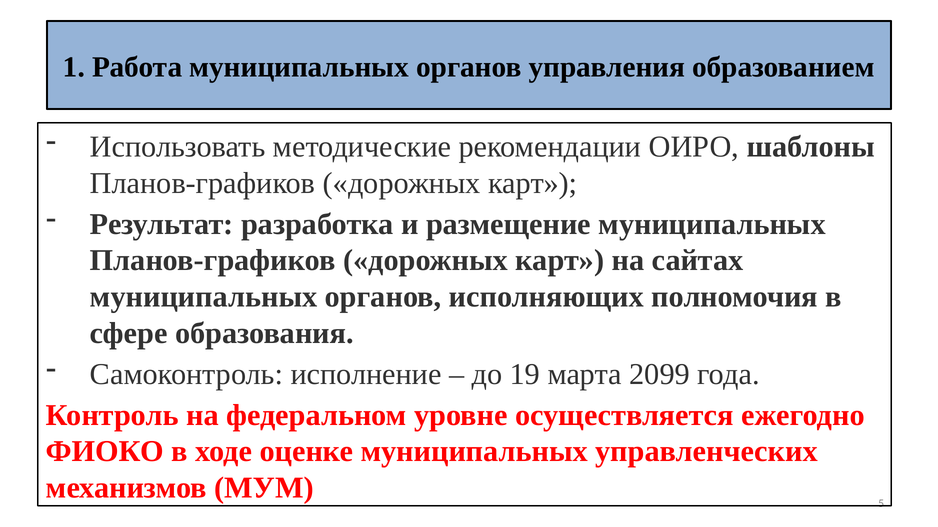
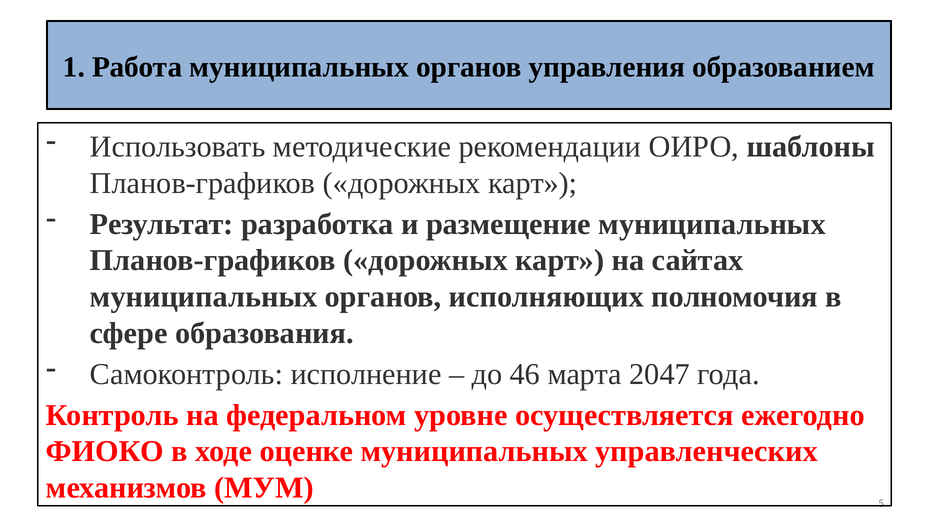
19: 19 -> 46 (525, 374)
2099: 2099 -> 2047 (660, 374)
